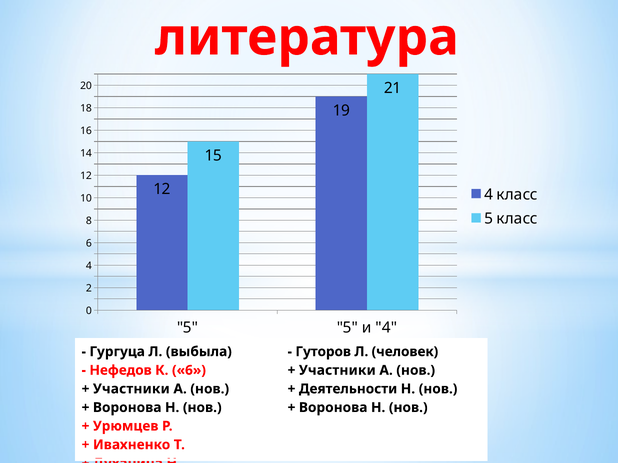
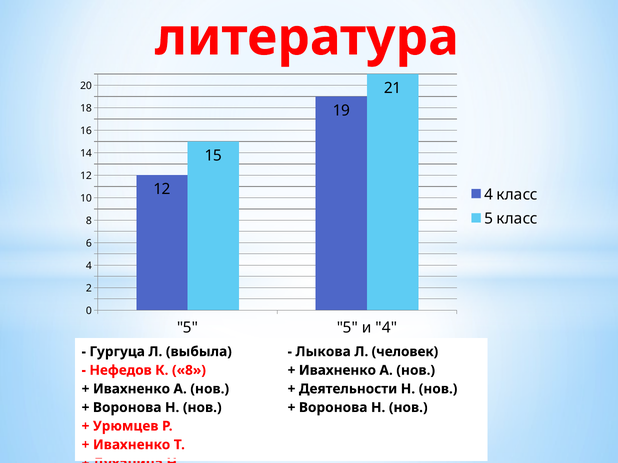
Гуторов: Гуторов -> Лыкова (323, 352)
К 6: 6 -> 8 (189, 371)
Участники: Участники -> Ивахненко (337, 371)
Участники: Участники -> Ивахненко (131, 389)
